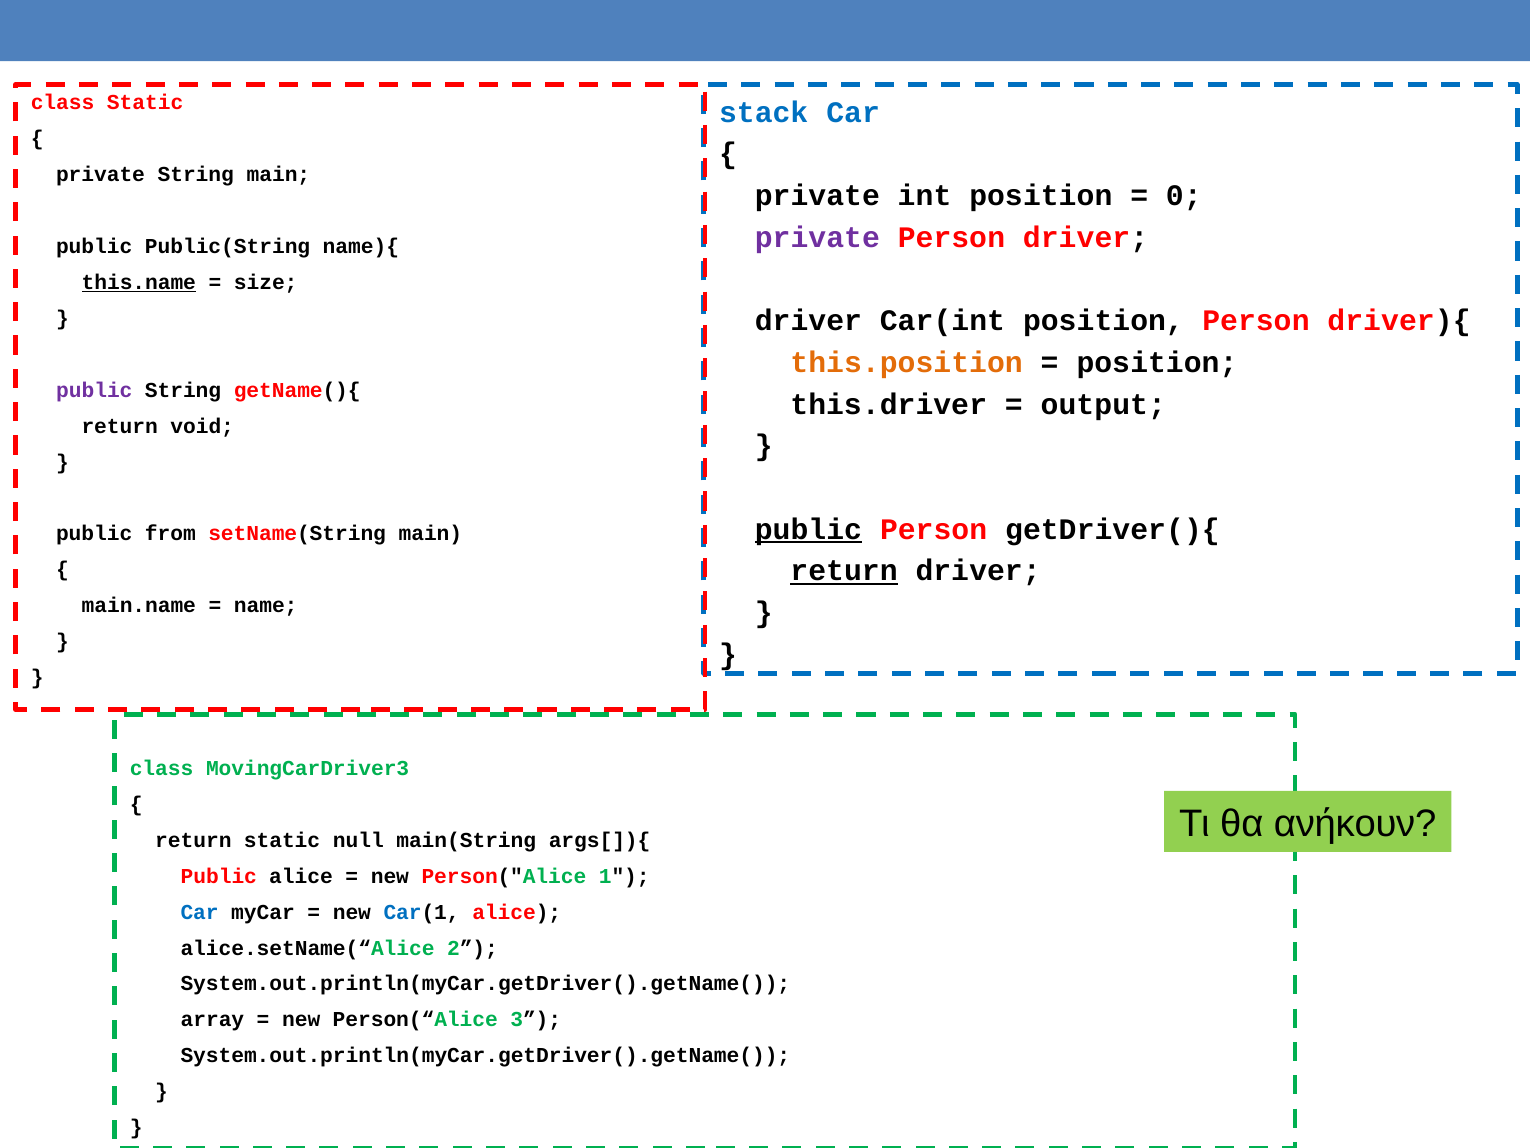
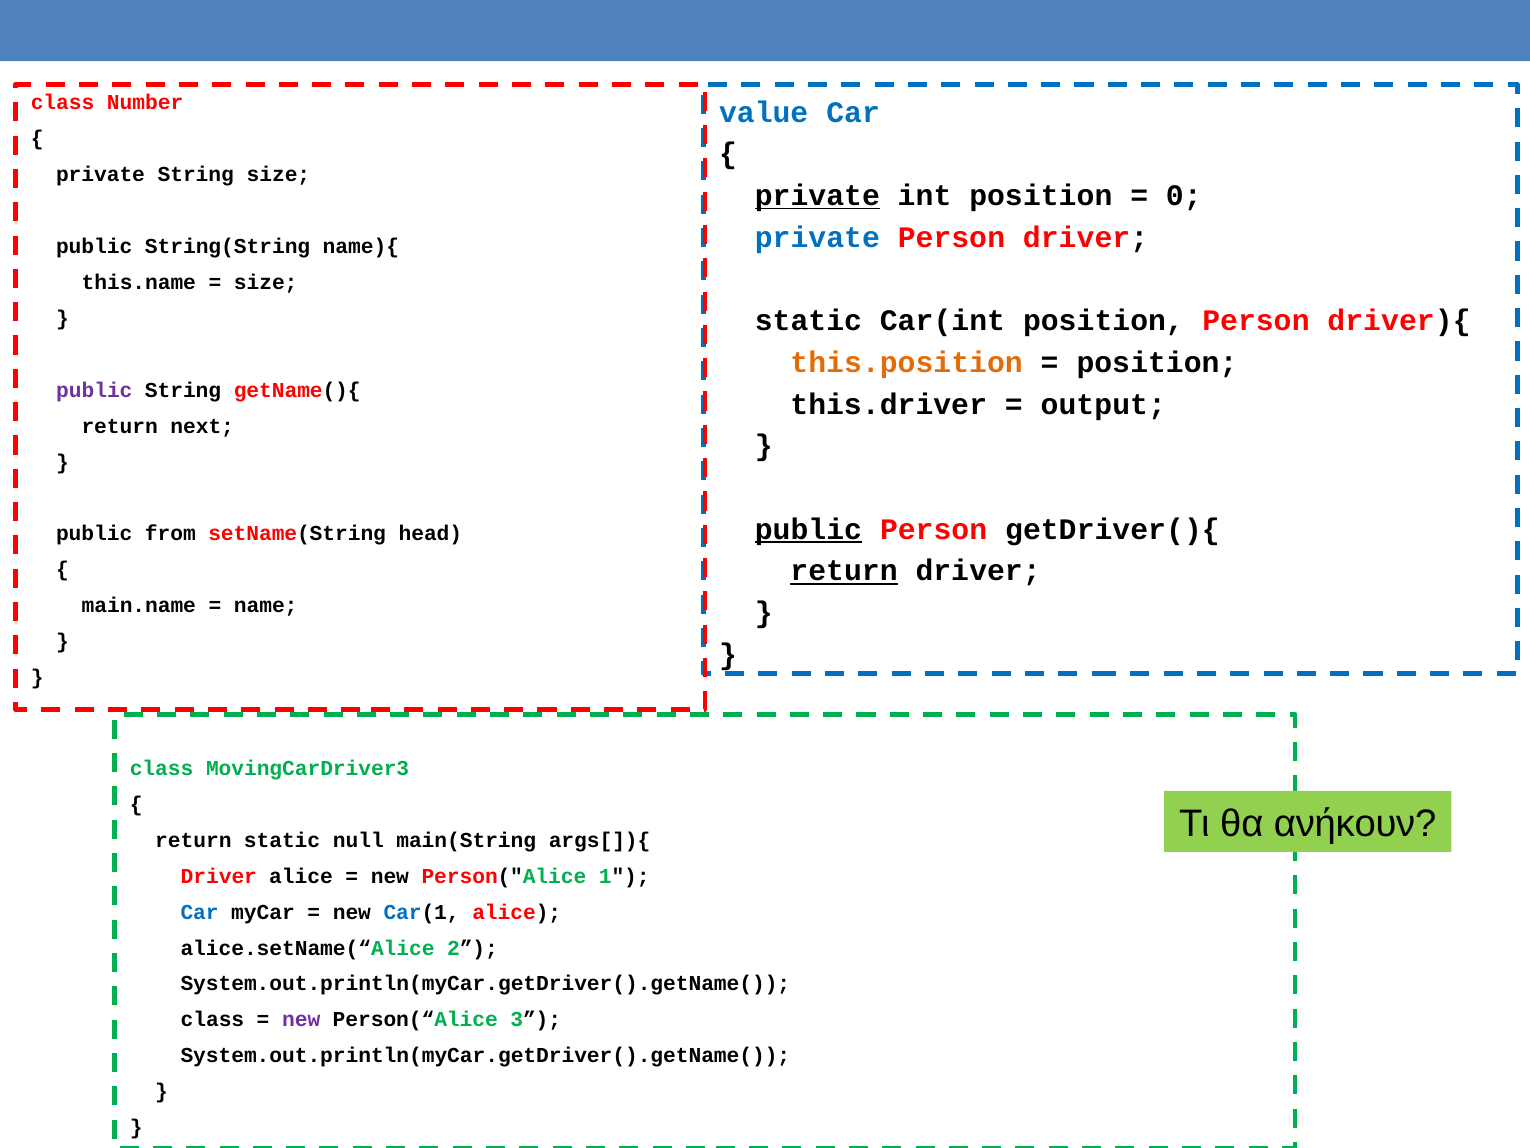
class Static: Static -> Number (145, 103)
stack: stack -> value (764, 112)
String main: main -> size (278, 175)
private underline: none -> present (817, 196)
private colour: purple -> blue (817, 237)
Public(String: Public(String -> String(String (228, 246)
this.name underline: present -> none (139, 282)
driver: driver -> static (808, 321)
void: void -> next (202, 426)
setName(String main: main -> head (430, 534)
Public: Public -> Driver (219, 876)
array: array -> class (212, 1019)
new colour: black -> purple (301, 1019)
